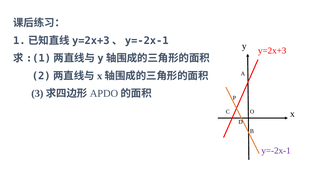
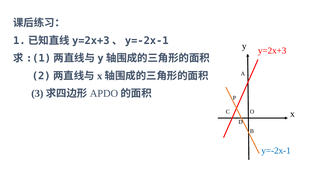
y=-2x-1 colour: purple -> blue (276, 150)
